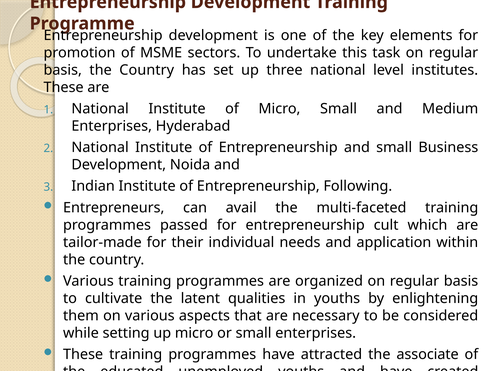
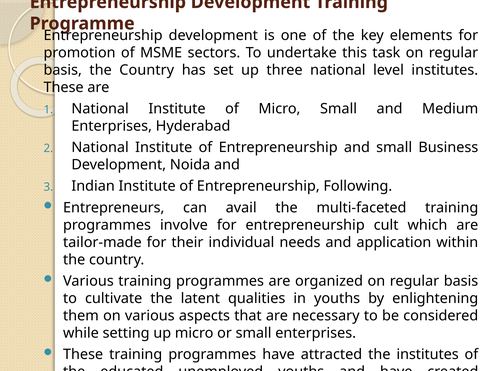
passed: passed -> involve (184, 225)
the associate: associate -> institutes (428, 355)
